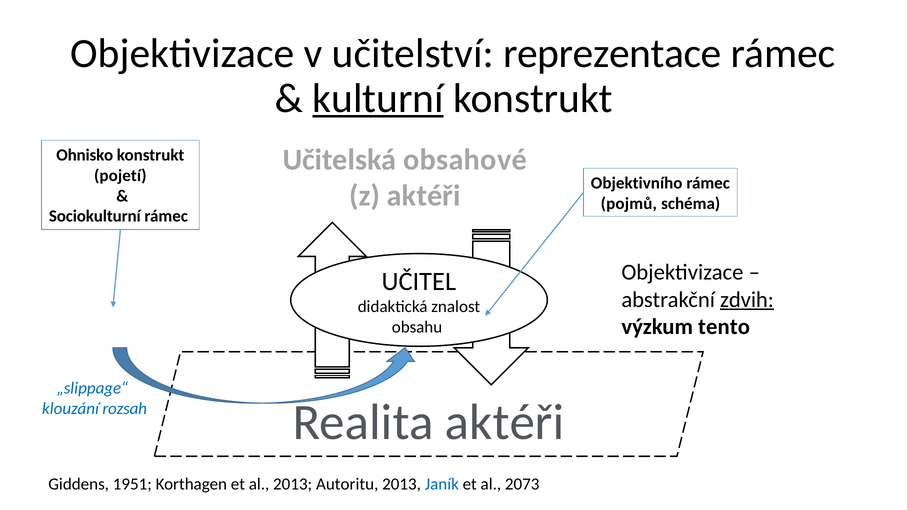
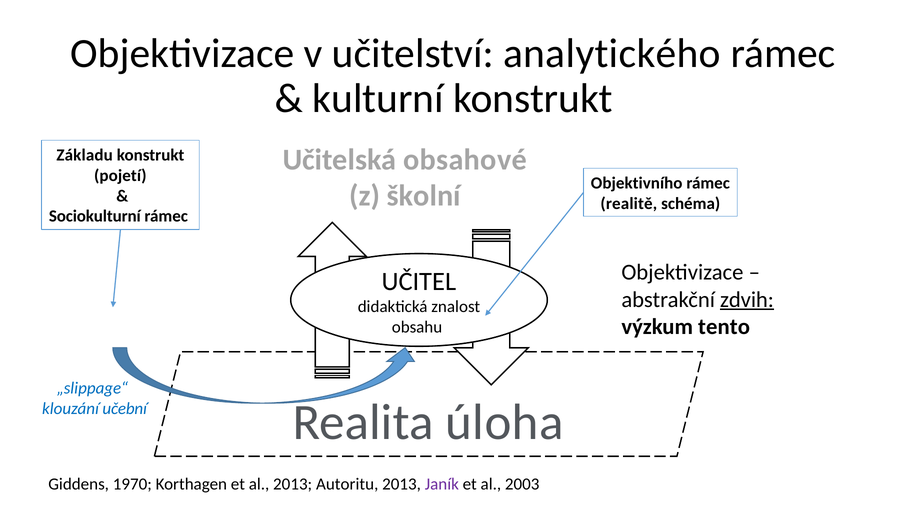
reprezentace: reprezentace -> analytického (612, 54)
kulturní underline: present -> none (378, 99)
Ohnisko: Ohnisko -> Základu (85, 155)
z aktéři: aktéři -> školní (424, 196)
pojmů: pojmů -> realitě (629, 204)
rozsah: rozsah -> učební (125, 409)
Realita aktéři: aktéři -> úloha (504, 423)
1951: 1951 -> 1970 (132, 484)
Janík colour: blue -> purple (442, 484)
2073: 2073 -> 2003 (522, 484)
